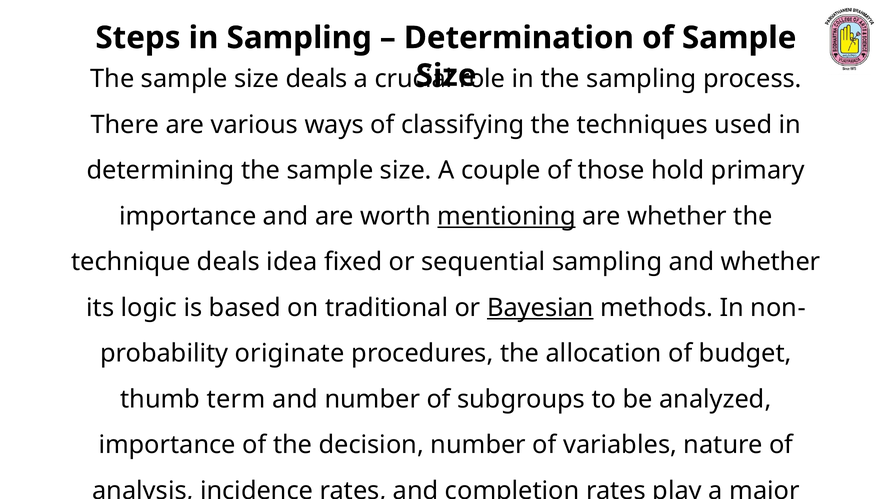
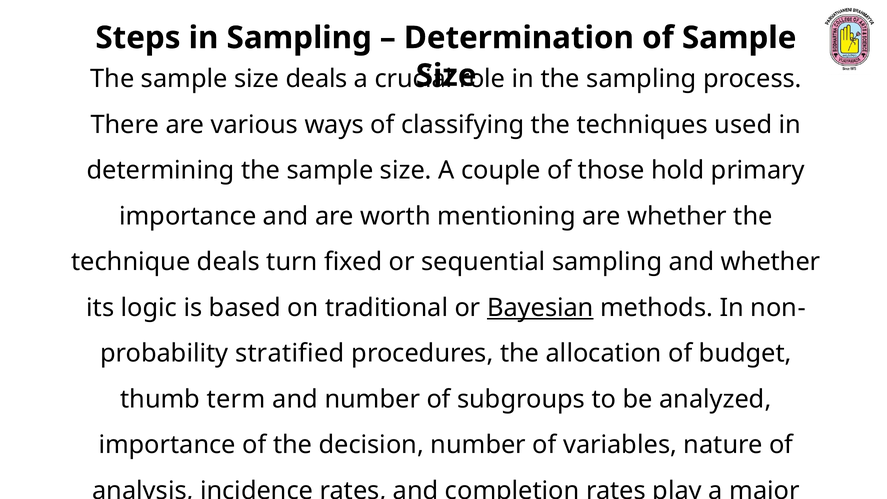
mentioning underline: present -> none (506, 216)
idea: idea -> turn (292, 262)
originate: originate -> stratified (290, 353)
